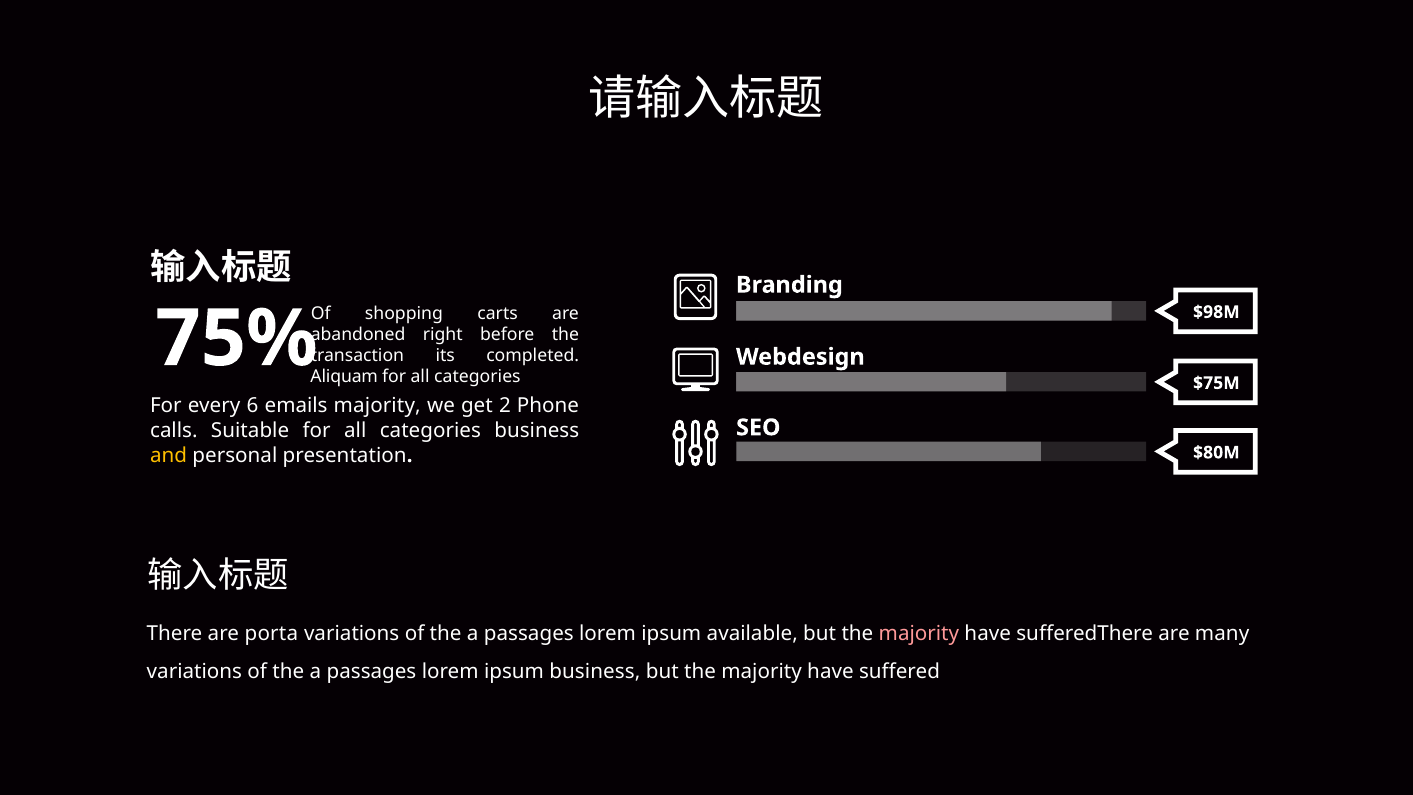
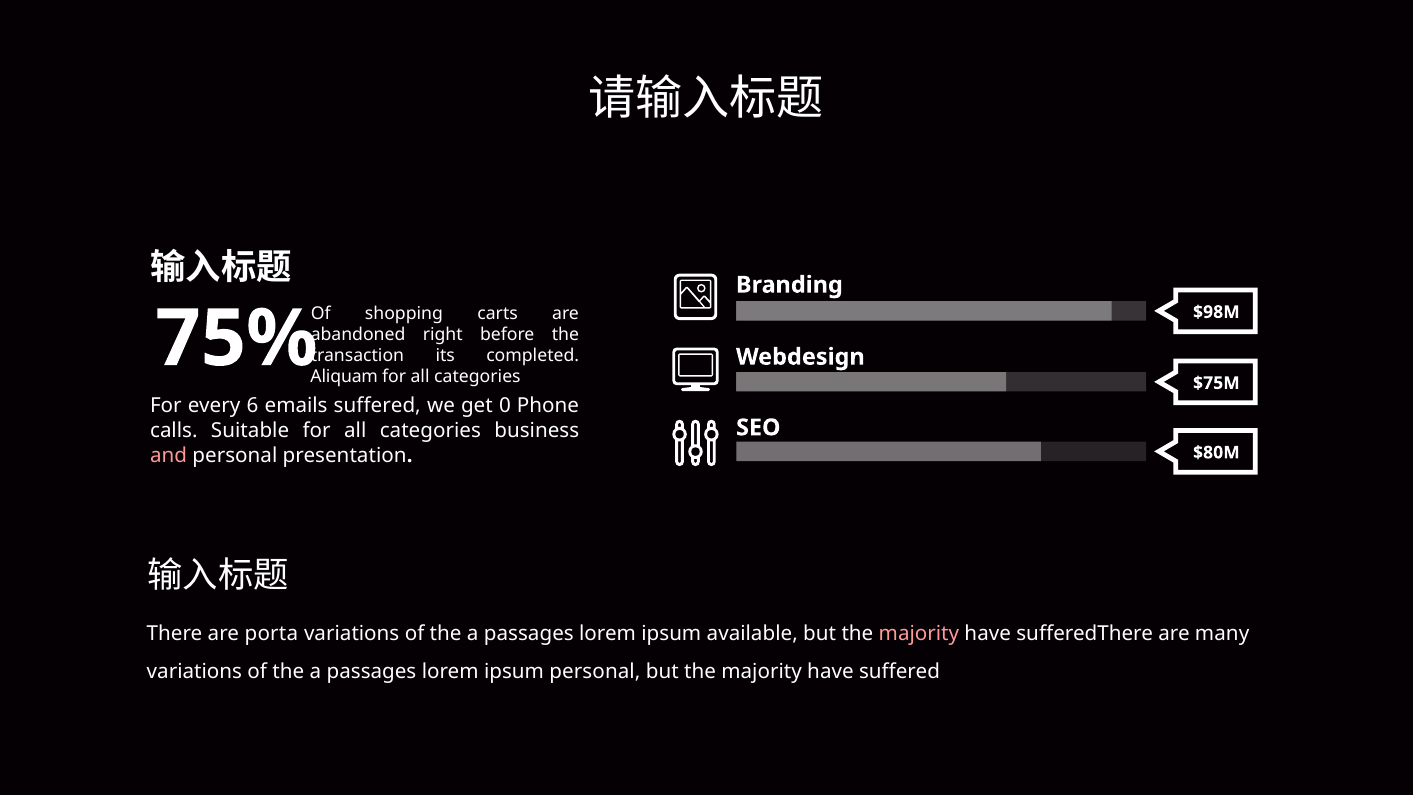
emails majority: majority -> suffered (377, 406)
2: 2 -> 0 (505, 406)
and colour: yellow -> pink (169, 455)
ipsum business: business -> personal (595, 671)
